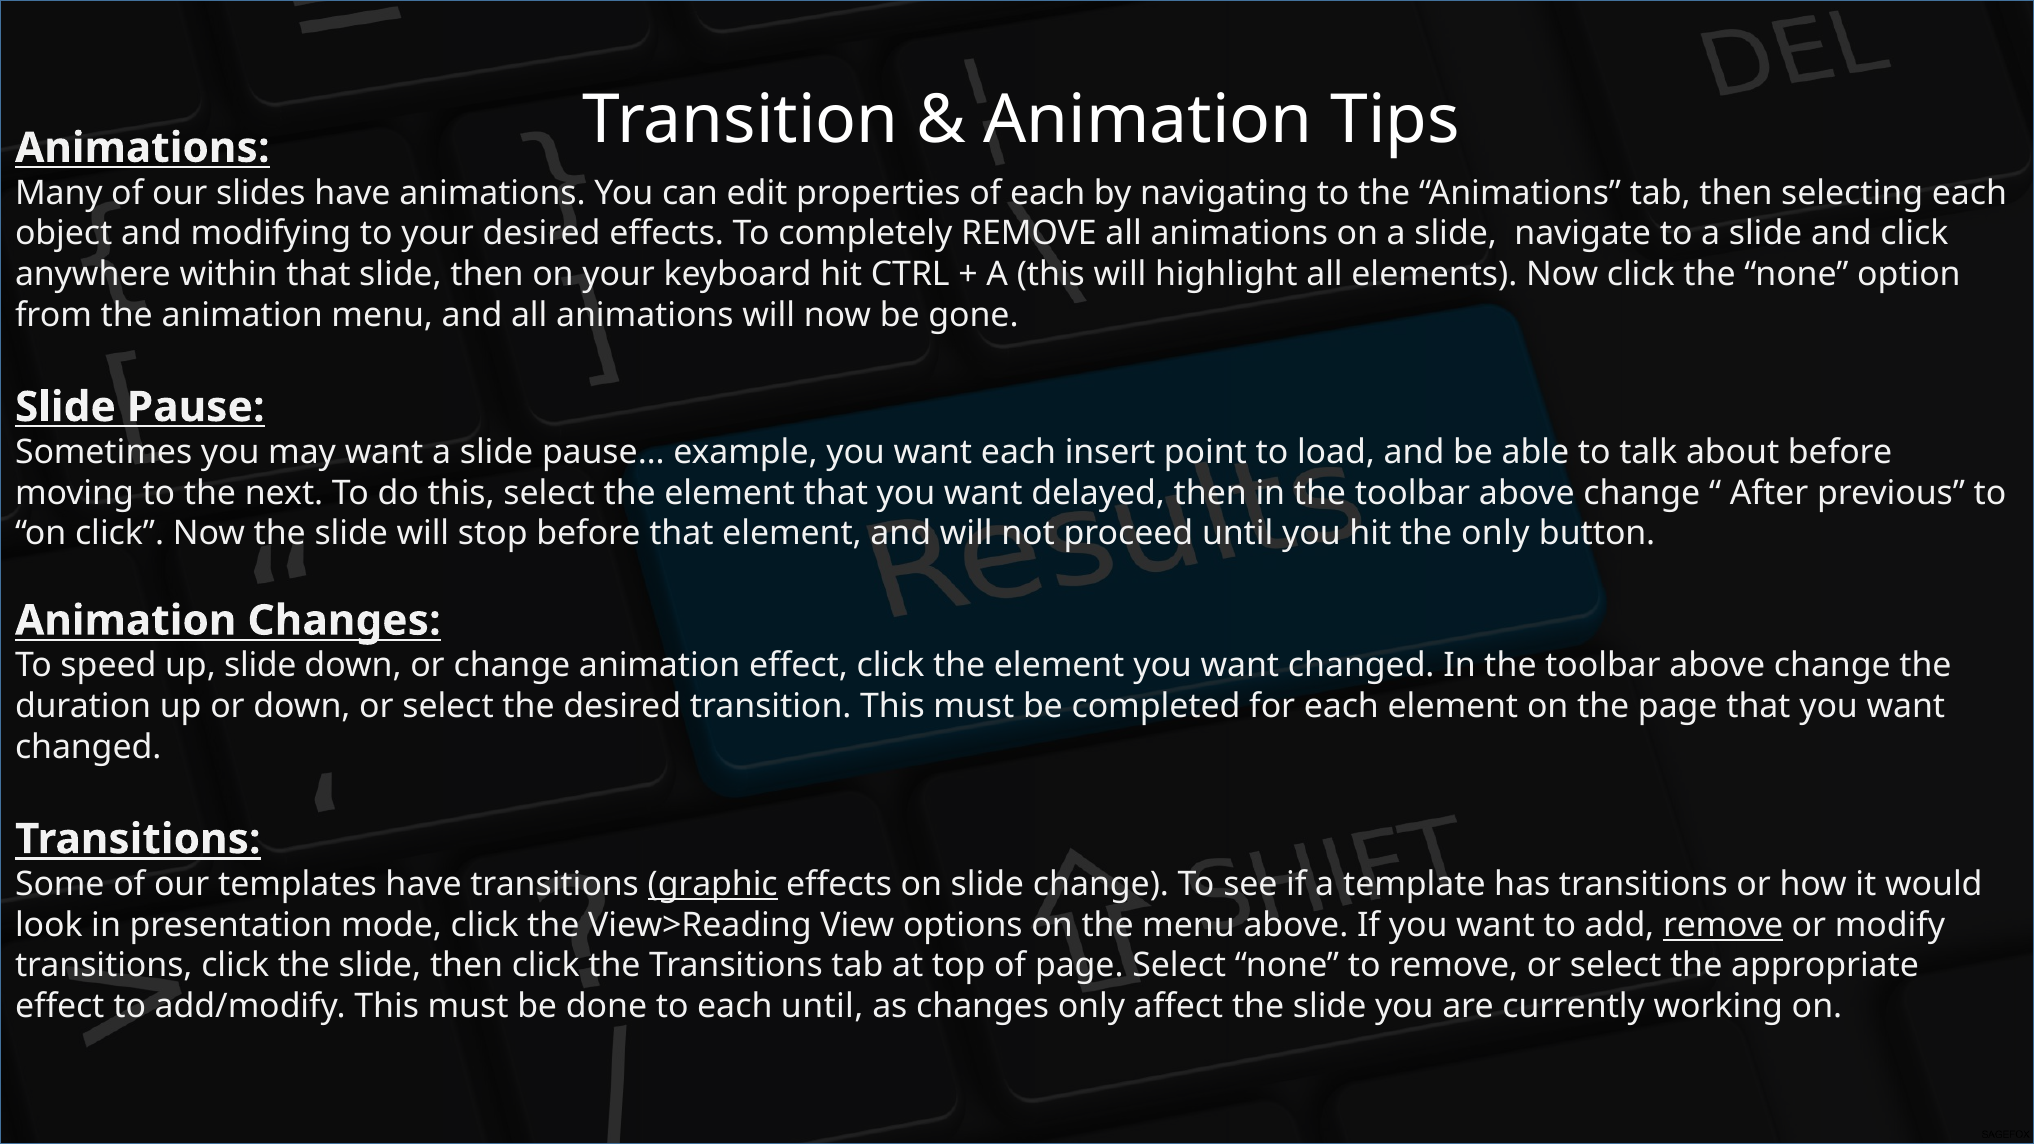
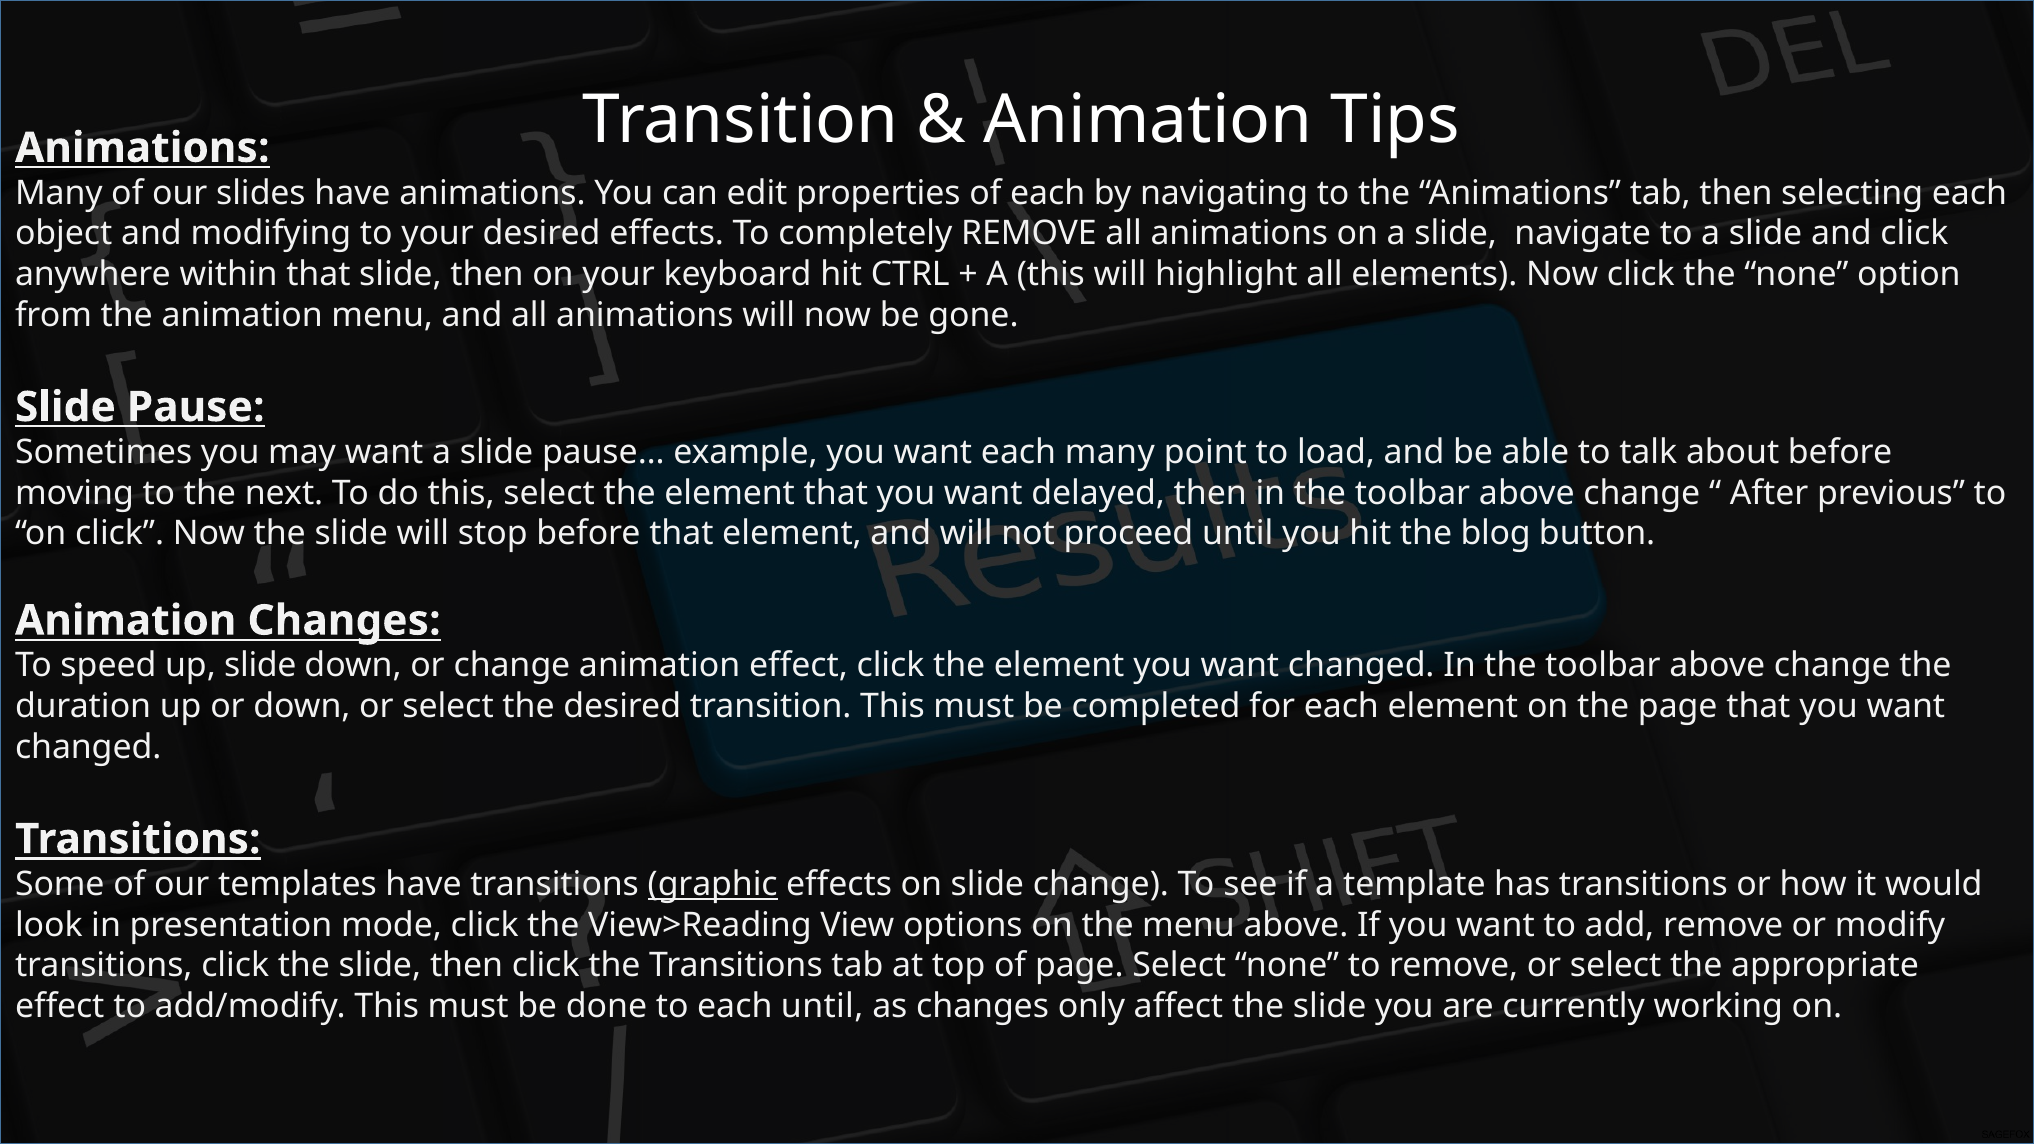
each insert: insert -> many (1110, 452)
the only: only -> blog (1496, 534)
remove underline: present -> none (1723, 925)
